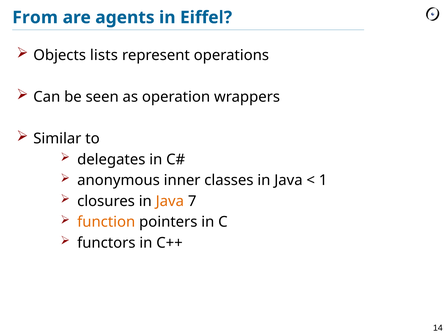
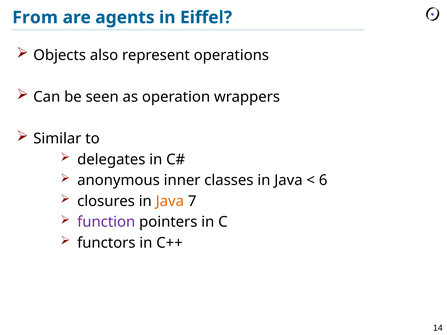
lists: lists -> also (104, 55)
1: 1 -> 6 (323, 180)
function colour: orange -> purple (106, 222)
